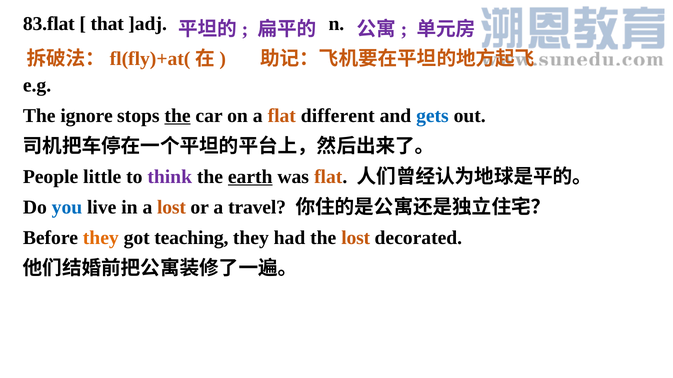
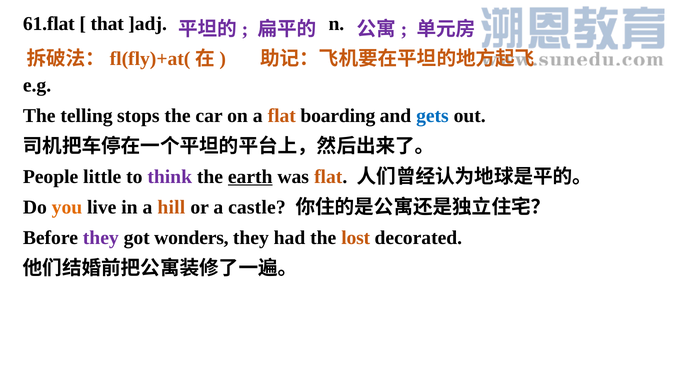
83.flat: 83.flat -> 61.flat (49, 24)
ignore: ignore -> telling (86, 116)
the underline: present -> none (178, 116)
different: different -> boarding (338, 116)
you colour: blue -> orange (67, 208)
a lost: lost -> hill (171, 208)
travel: travel -> castle (257, 208)
they colour: orange -> purple (101, 238)
teaching: teaching -> wonders (191, 238)
